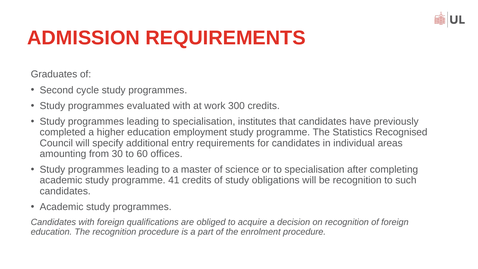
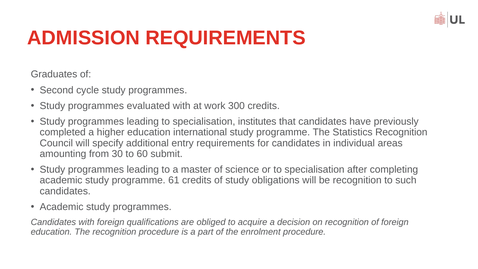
employment: employment -> international (200, 132)
Statistics Recognised: Recognised -> Recognition (401, 132)
offices: offices -> submit (167, 154)
41: 41 -> 61 (174, 180)
